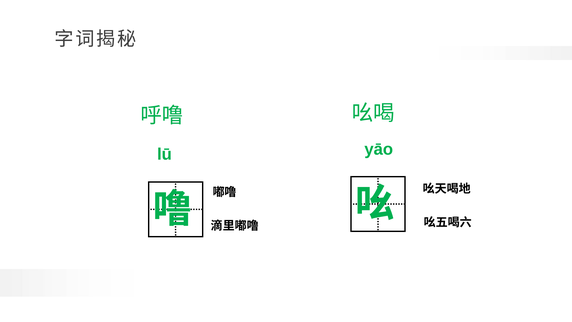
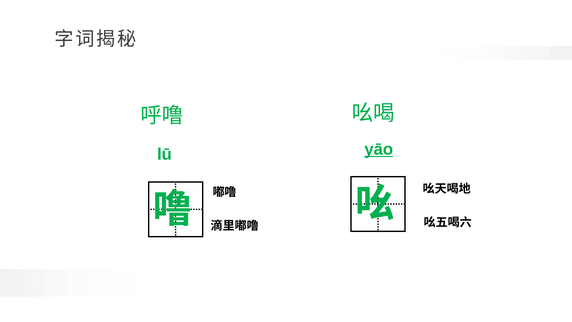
yāo underline: none -> present (379, 149)
